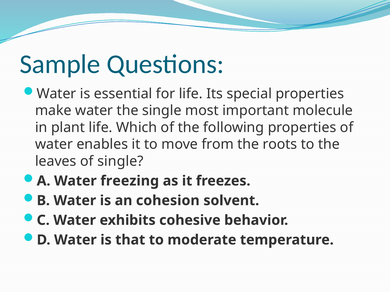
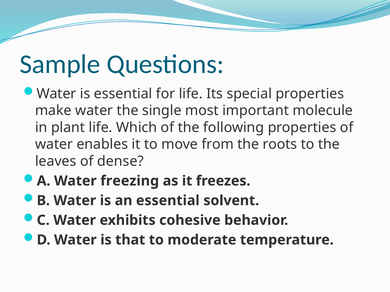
of single: single -> dense (120, 161)
an cohesion: cohesion -> essential (168, 201)
